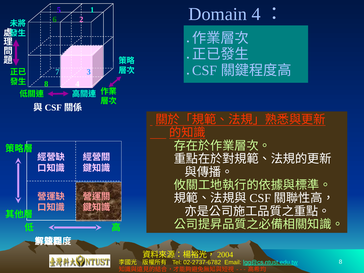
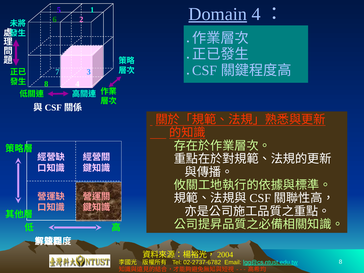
Domain underline: none -> present (218, 14)
